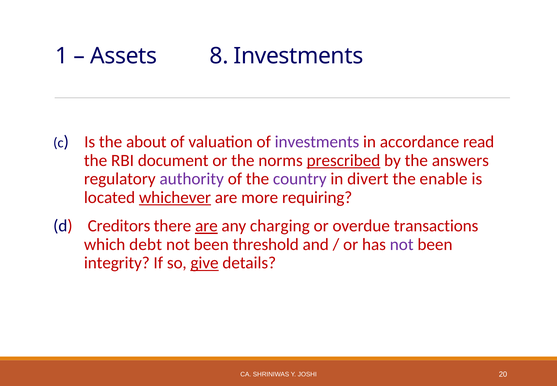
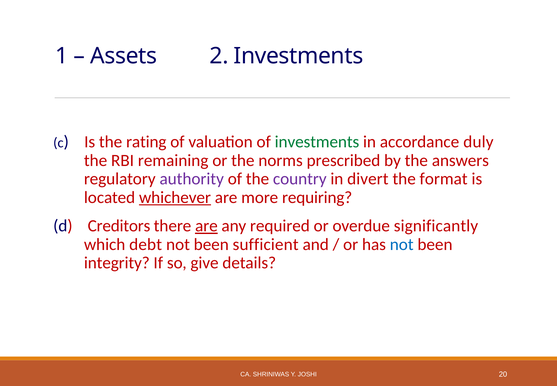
8: 8 -> 2 (219, 56)
about: about -> rating (146, 142)
investments colour: purple -> green (317, 142)
read: read -> duly (478, 142)
document: document -> remaining (173, 160)
prescribed underline: present -> none (343, 160)
enable: enable -> format (444, 179)
charging: charging -> required (280, 226)
transactions: transactions -> significantly (436, 226)
threshold: threshold -> sufficient (266, 244)
not colour: purple -> blue (402, 244)
give underline: present -> none (205, 263)
